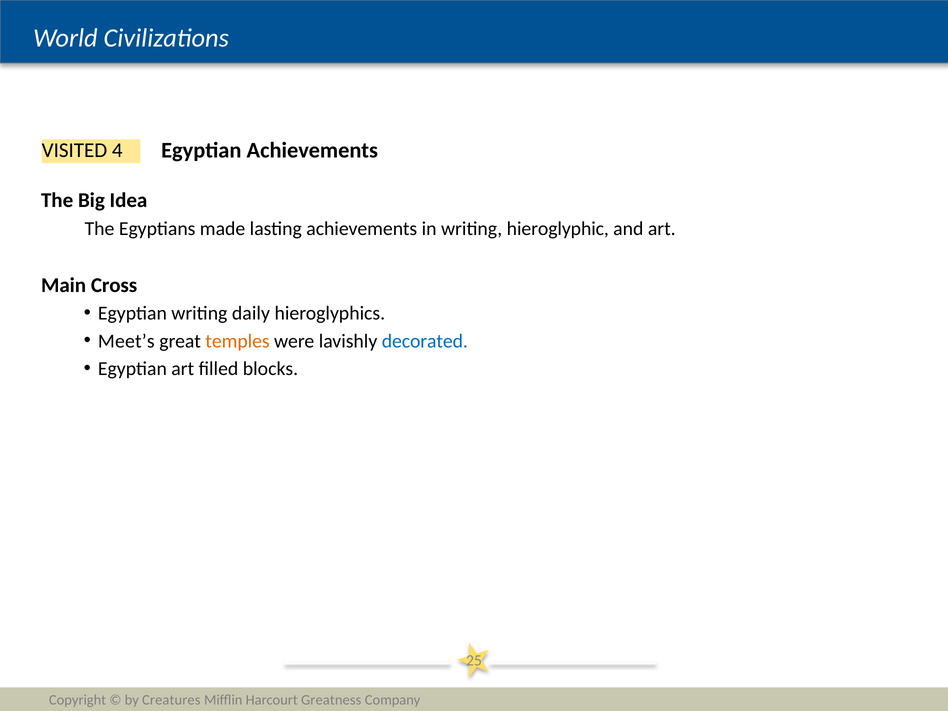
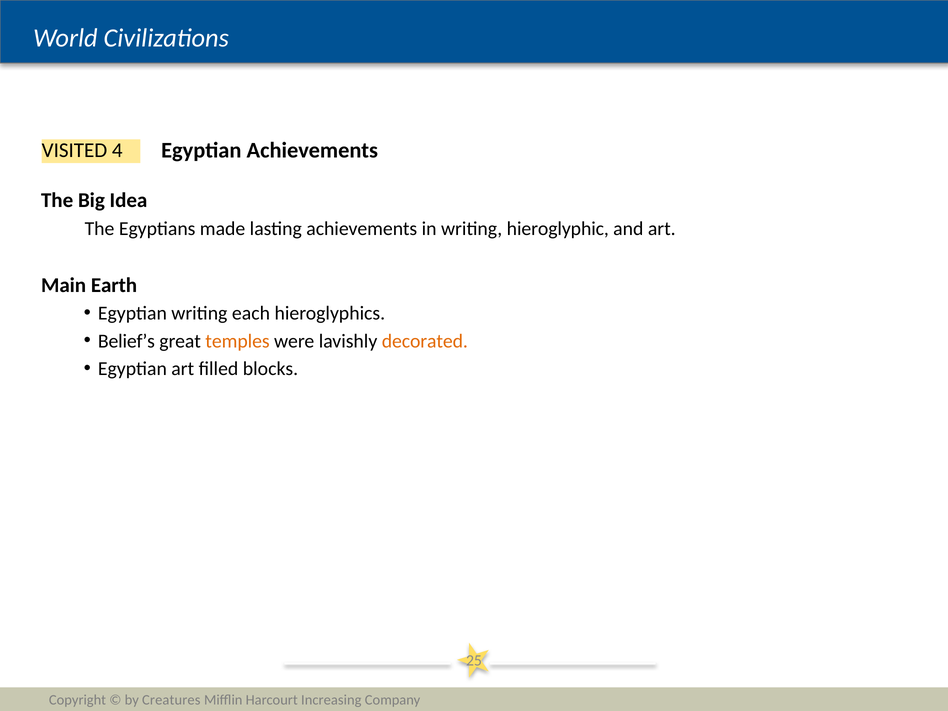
Cross: Cross -> Earth (114, 285)
daily: daily -> each (251, 313)
Meet’s: Meet’s -> Belief’s (126, 341)
decorated colour: blue -> orange (425, 341)
Greatness: Greatness -> Increasing (331, 700)
